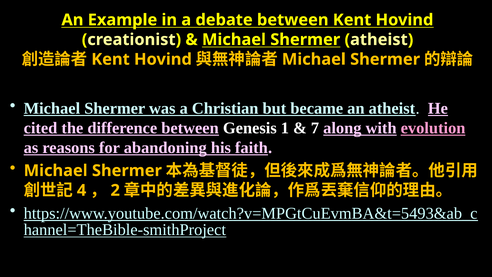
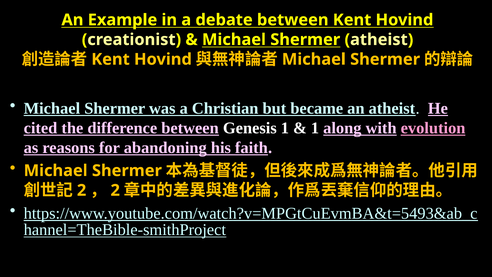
7: 7 -> 1 (315, 128)
4: 4 -> 2 (82, 190)
